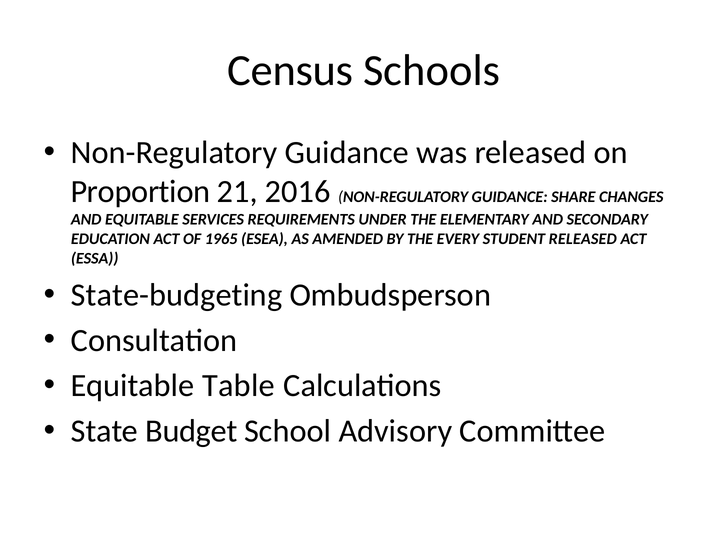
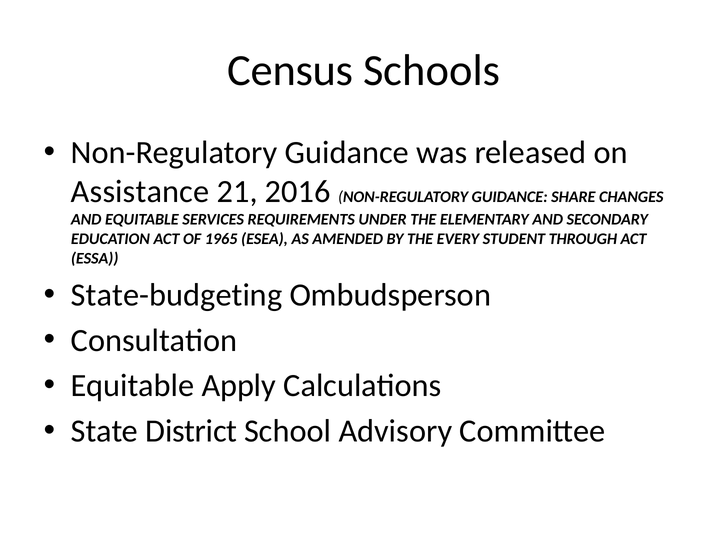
Proportion: Proportion -> Assistance (140, 192)
STUDENT RELEASED: RELEASED -> THROUGH (583, 239)
Table: Table -> Apply (239, 386)
Budget: Budget -> District (191, 431)
